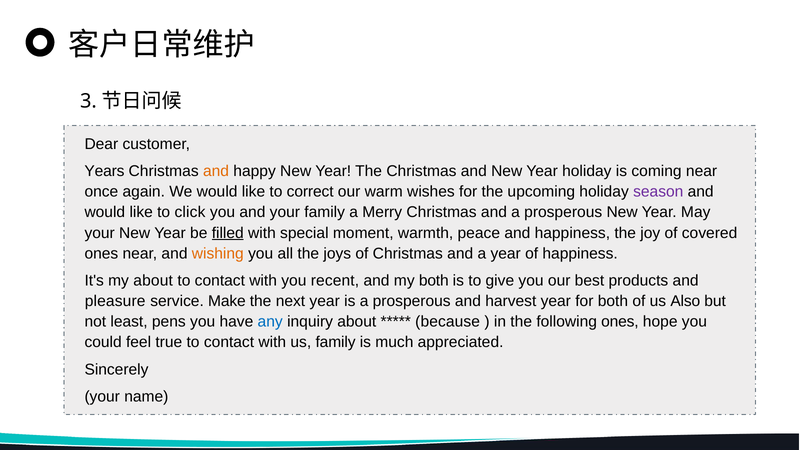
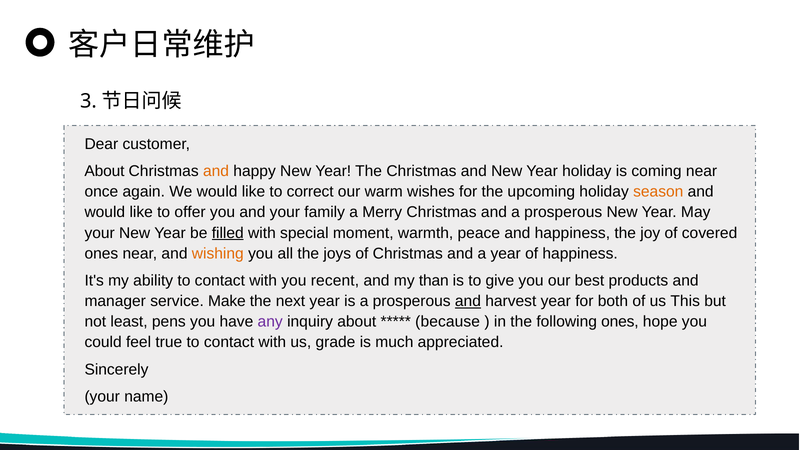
Years: Years -> About (104, 171)
season colour: purple -> orange (658, 192)
click: click -> offer (190, 212)
my about: about -> ability (153, 281)
my both: both -> than (434, 281)
pleasure: pleasure -> manager (115, 301)
and underline: none -> present (468, 301)
Also: Also -> This (685, 301)
any colour: blue -> purple (270, 322)
us family: family -> grade (335, 342)
